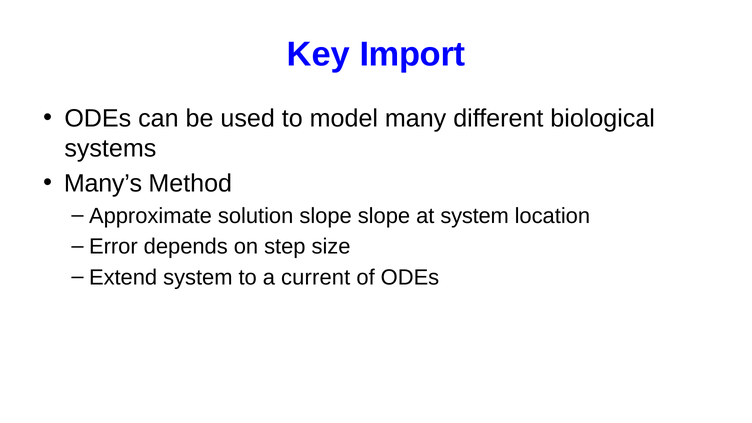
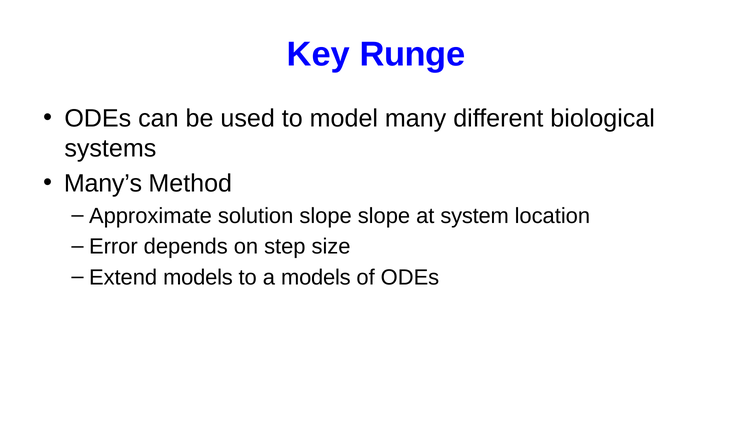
Import: Import -> Runge (412, 55)
Extend system: system -> models (198, 277)
a current: current -> models (316, 277)
